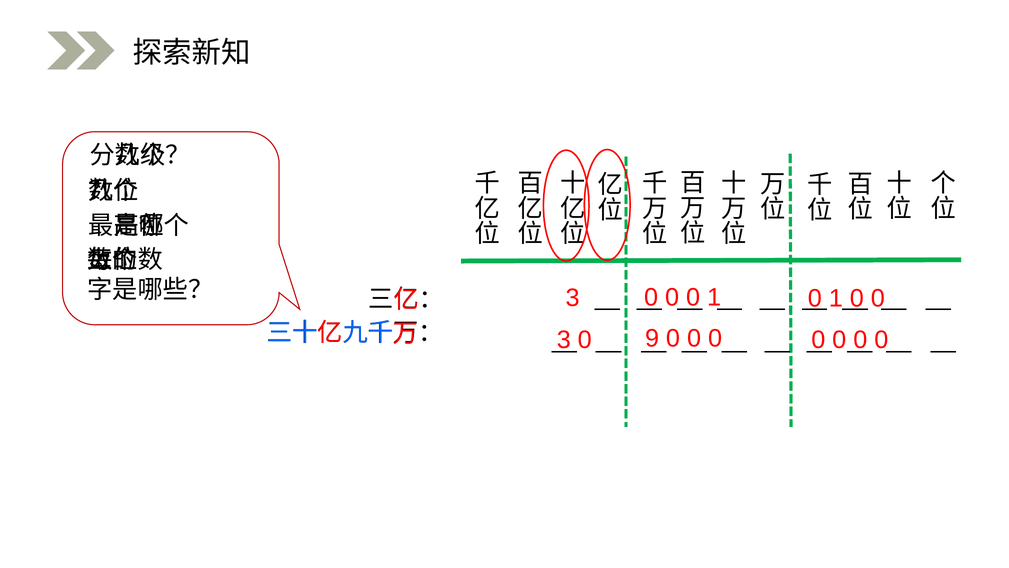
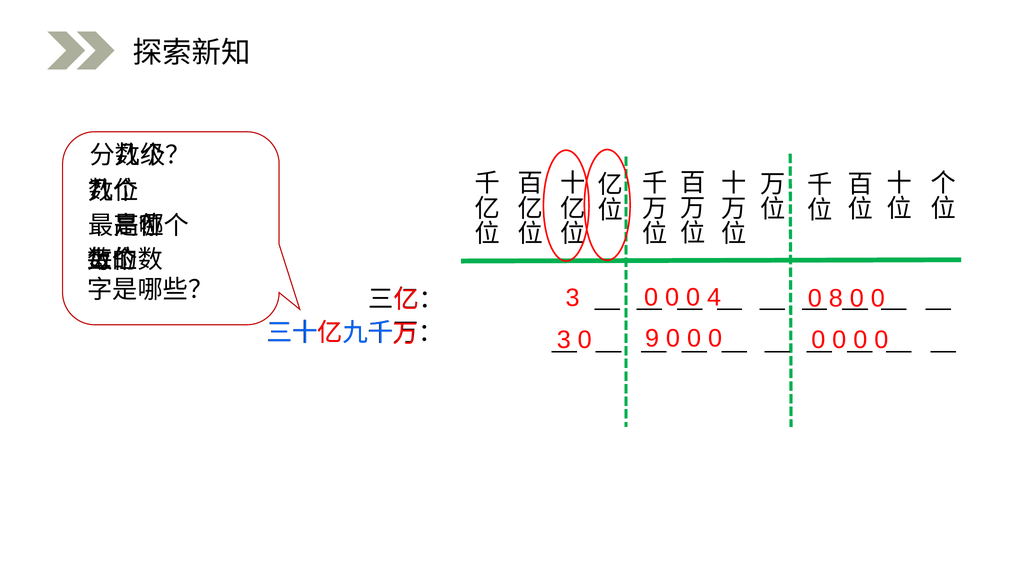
0 0 1: 1 -> 4 (714, 297)
1: 1 -> 8 (836, 298)
